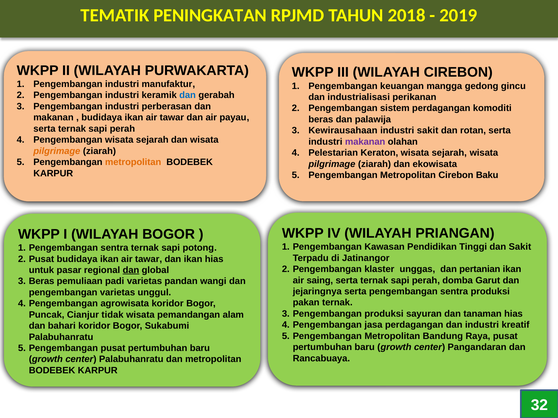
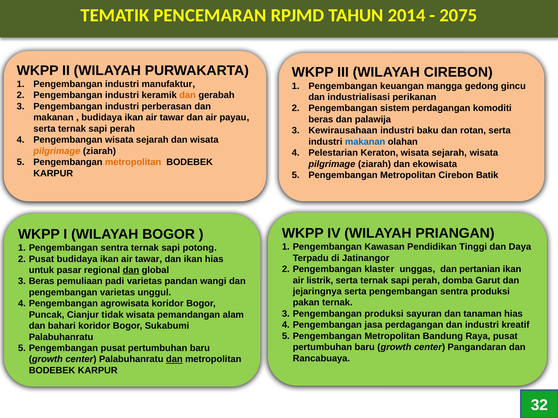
PENINGKATAN: PENINGKATAN -> PENCEMARAN (210, 15)
2018: 2018 -> 2014 (407, 15)
2019: 2019 -> 2075 (458, 15)
dan colour: blue -> orange (188, 95)
industri sakit: sakit -> baku (428, 131)
makanan colour: purple -> blue (365, 142)
Baku: Baku -> Batik (487, 175)
dan Sakit: Sakit -> Daya (520, 247)
saing: saing -> listrik (320, 281)
dan underline: none -> present (174, 360)
